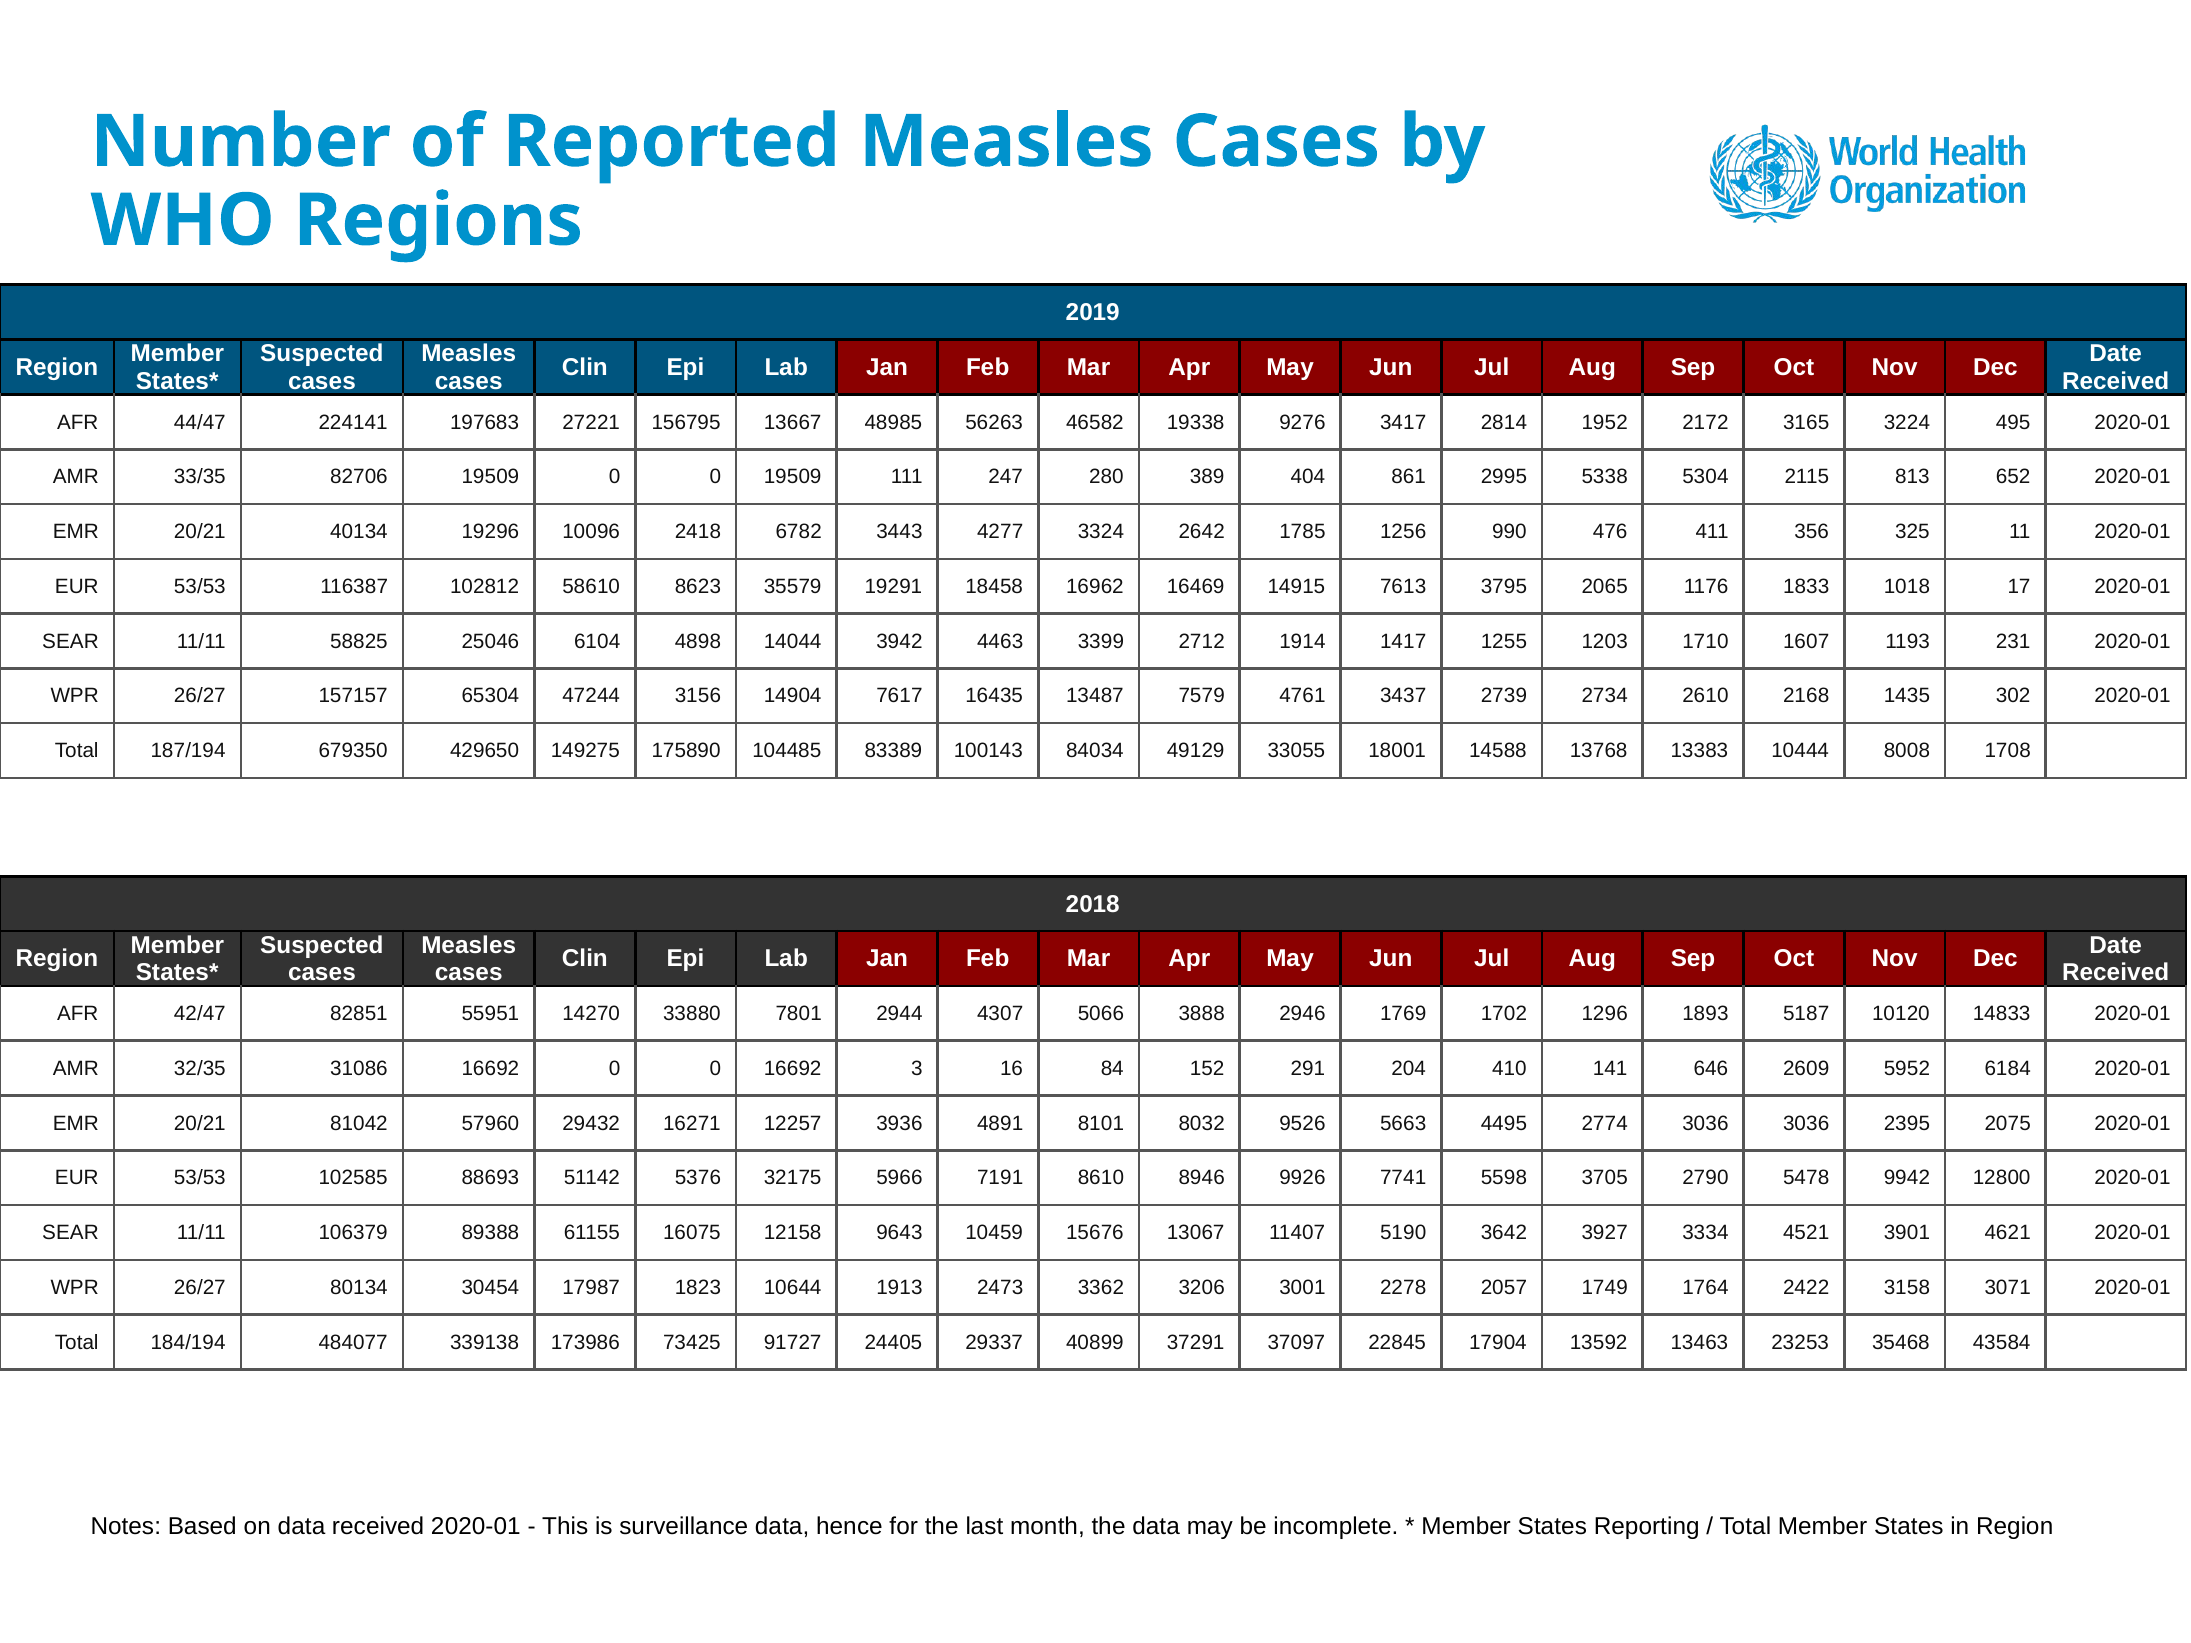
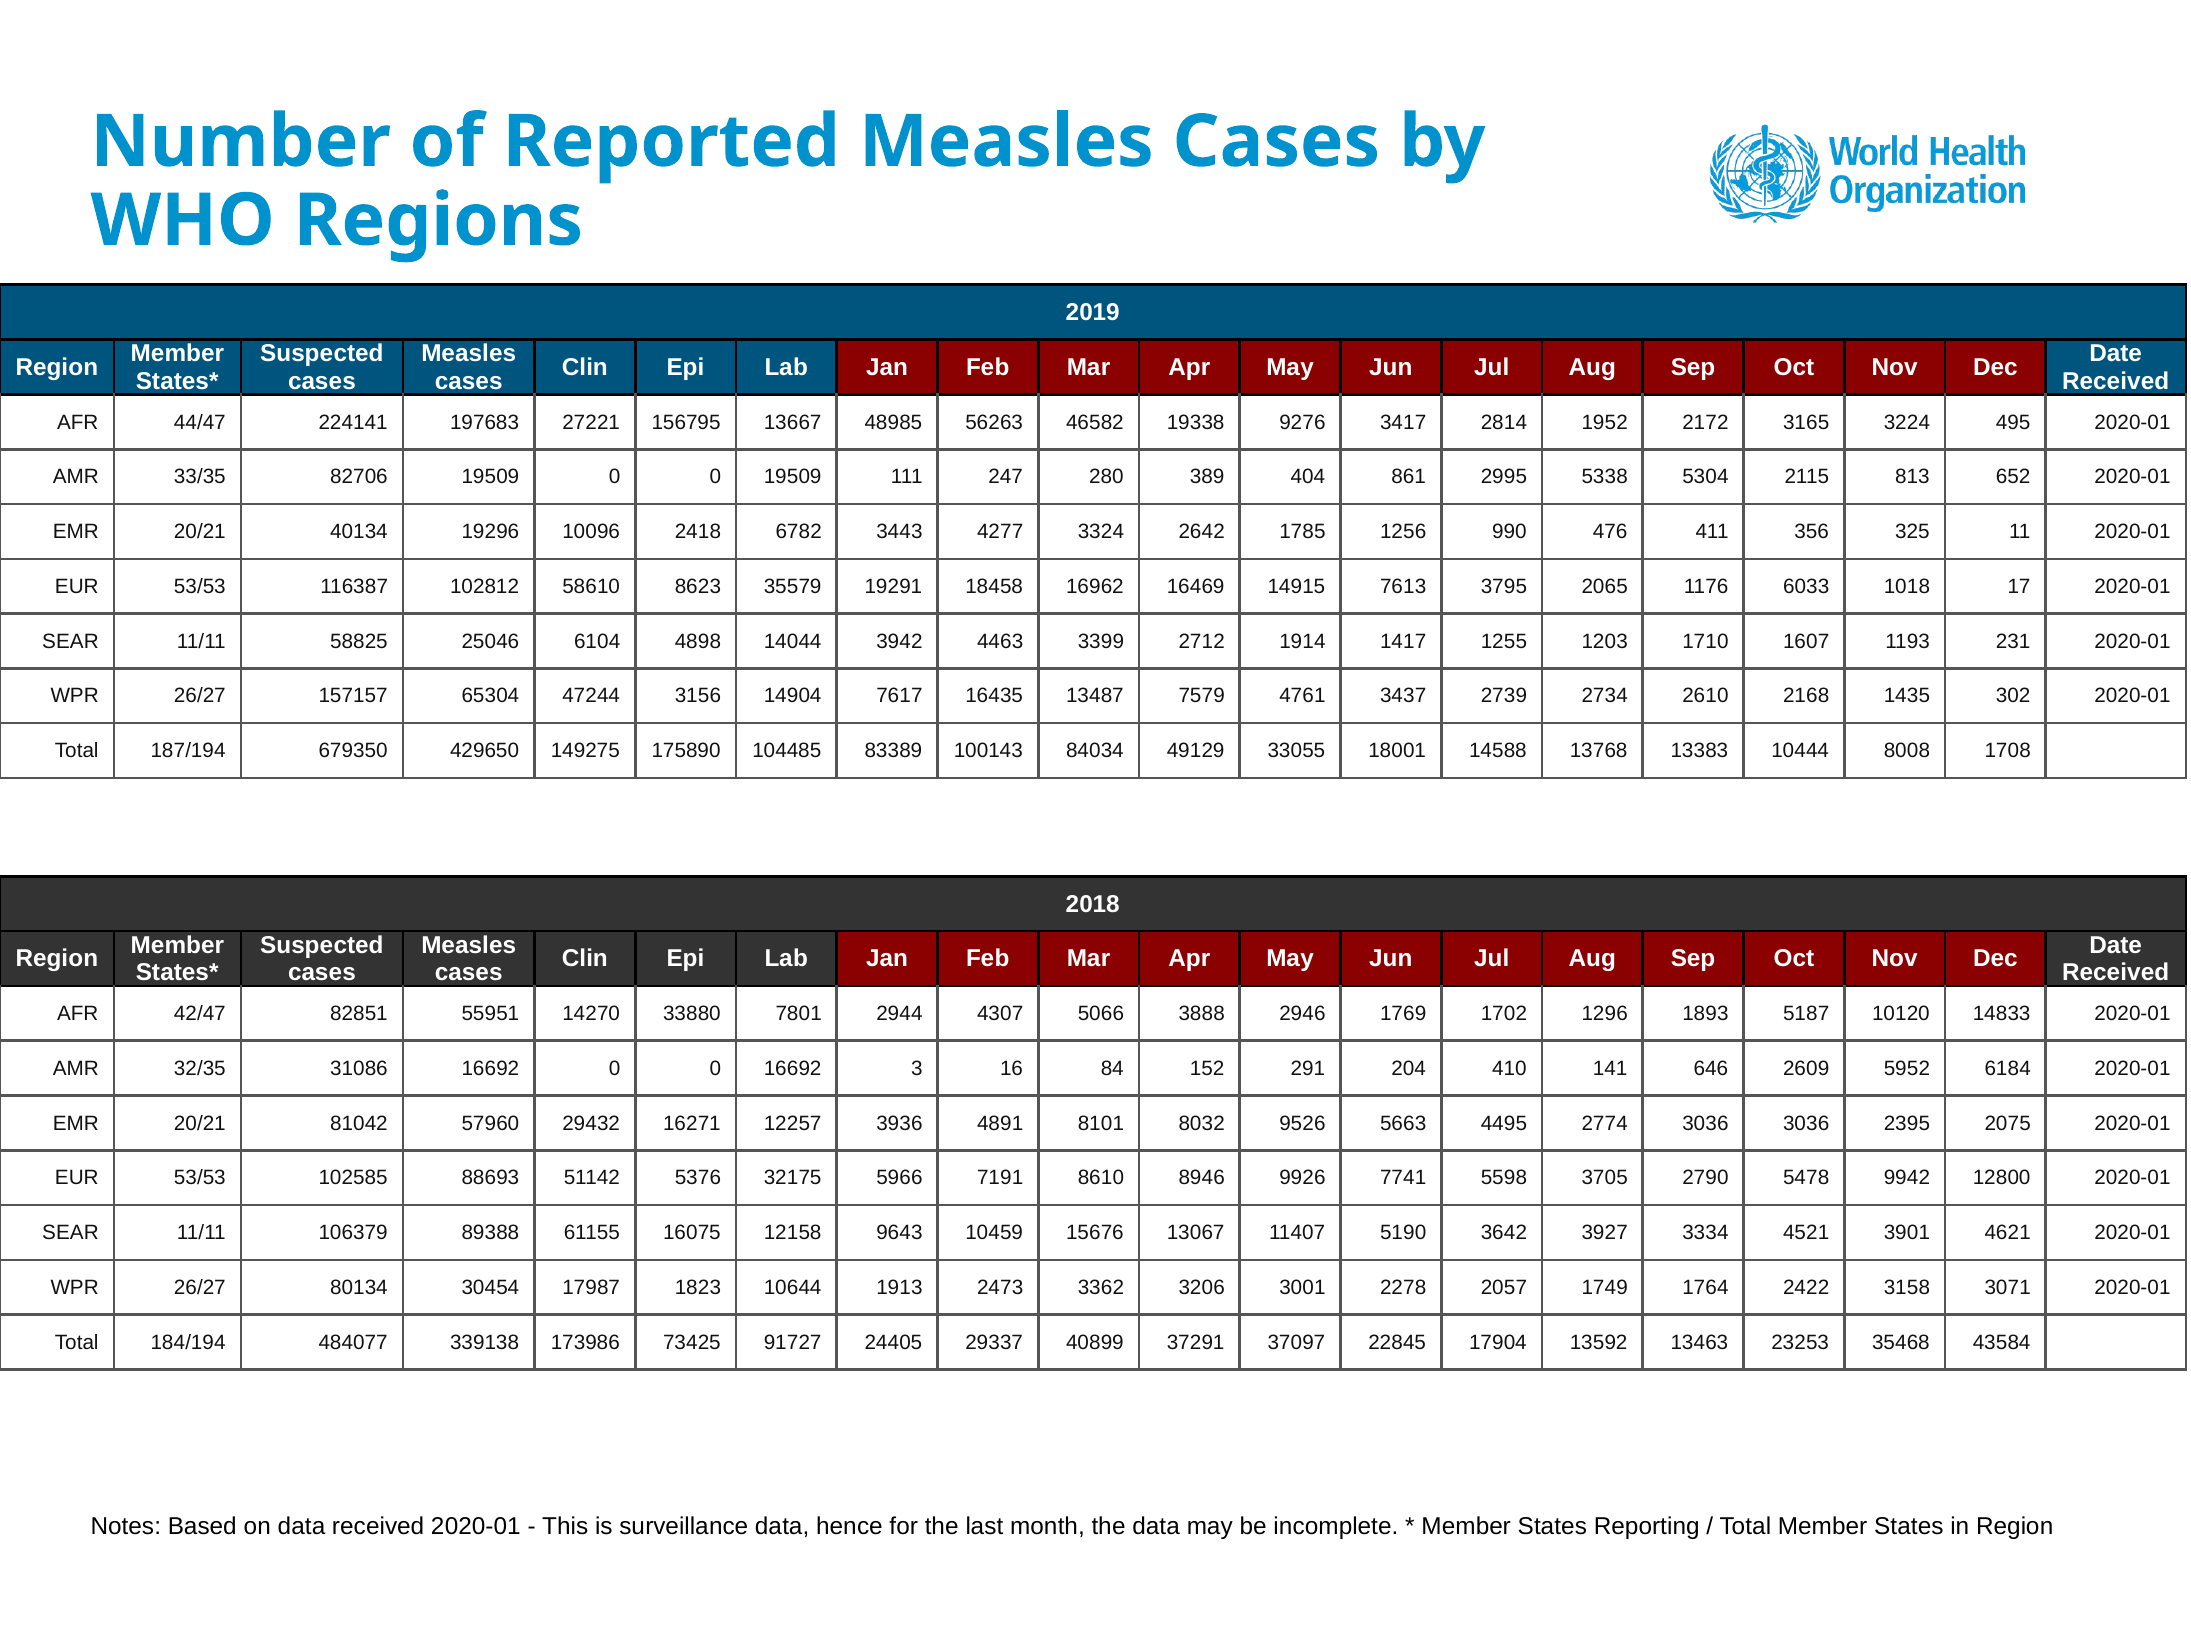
1833: 1833 -> 6033 (1806, 587)
